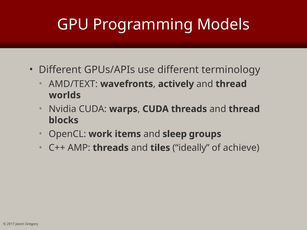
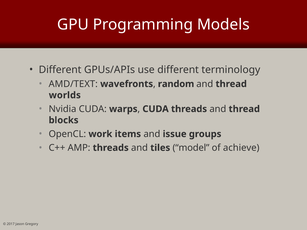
actively: actively -> random (176, 84)
sleep: sleep -> issue (175, 134)
ideally: ideally -> model (191, 148)
